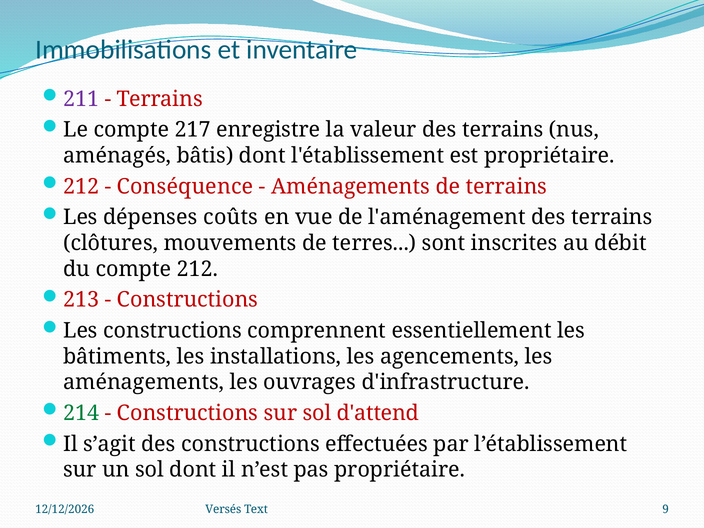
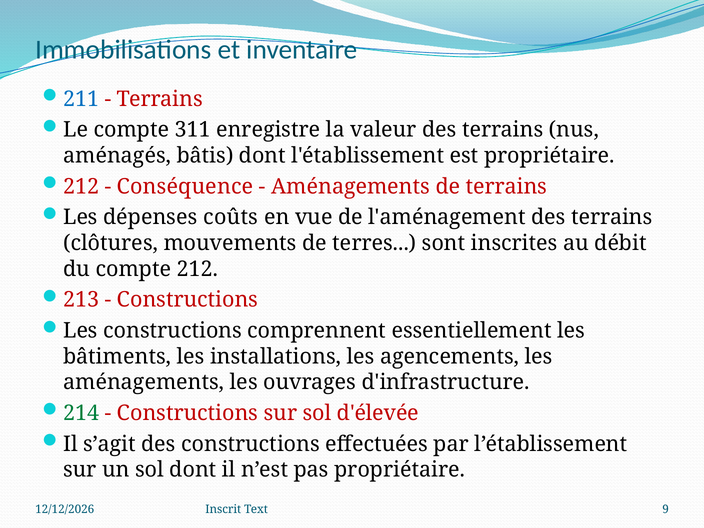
211 colour: purple -> blue (81, 99)
217: 217 -> 311 (193, 130)
d'attend: d'attend -> d'élevée (378, 413)
Versés: Versés -> Inscrit (223, 509)
